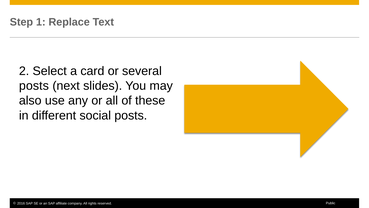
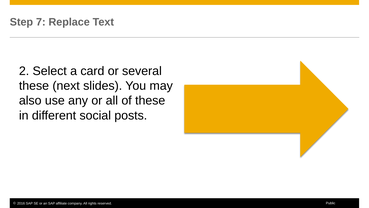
1: 1 -> 7 (41, 22)
posts: posts -> these (34, 86)
